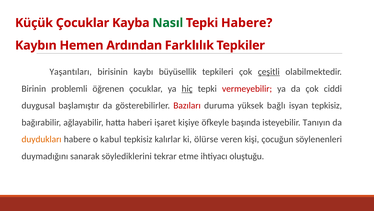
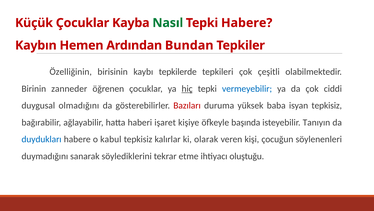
Farklılık: Farklılık -> Bundan (189, 45)
Yaşantıları: Yaşantıları -> Özelliğinin (71, 72)
büyüsellik: büyüsellik -> tepkilerde (178, 72)
çeşitli underline: present -> none (269, 72)
problemli: problemli -> zanneder (69, 88)
vermeyebilir colour: red -> blue (247, 88)
başlamıştır: başlamıştır -> olmadığını (79, 105)
bağlı: bağlı -> baba (276, 105)
duydukları colour: orange -> blue (42, 139)
ölürse: ölürse -> olarak (206, 139)
